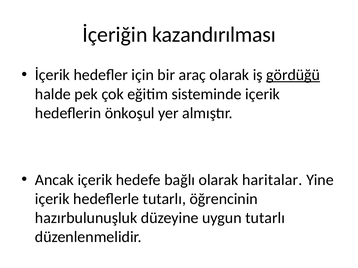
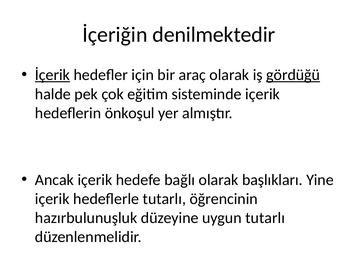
kazandırılması: kazandırılması -> denilmektedir (214, 35)
İçerik underline: none -> present (52, 75)
haritalar: haritalar -> başlıkları (272, 180)
